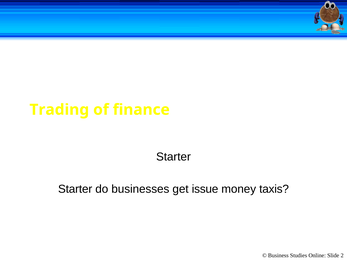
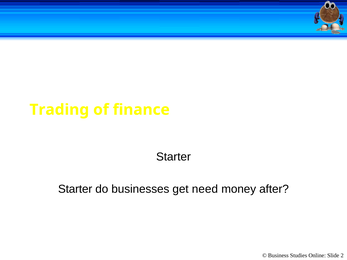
issue: issue -> need (205, 189)
taxis: taxis -> after (274, 189)
